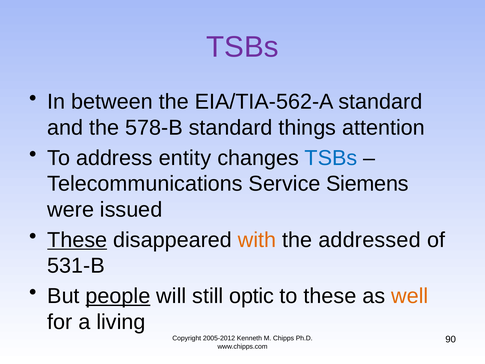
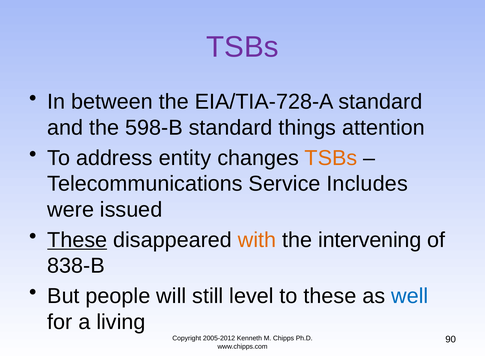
EIA/TIA-562-A: EIA/TIA-562-A -> EIA/TIA-728-A (264, 102)
578-B: 578-B -> 598-B (154, 128)
TSBs colour: blue -> orange (331, 158)
Siemens: Siemens -> Includes (367, 184)
addressed: addressed -> intervening (370, 240)
531-B: 531-B -> 838-B (76, 266)
people underline: present -> none (118, 296)
optic: optic -> level (251, 296)
well colour: orange -> blue (410, 296)
